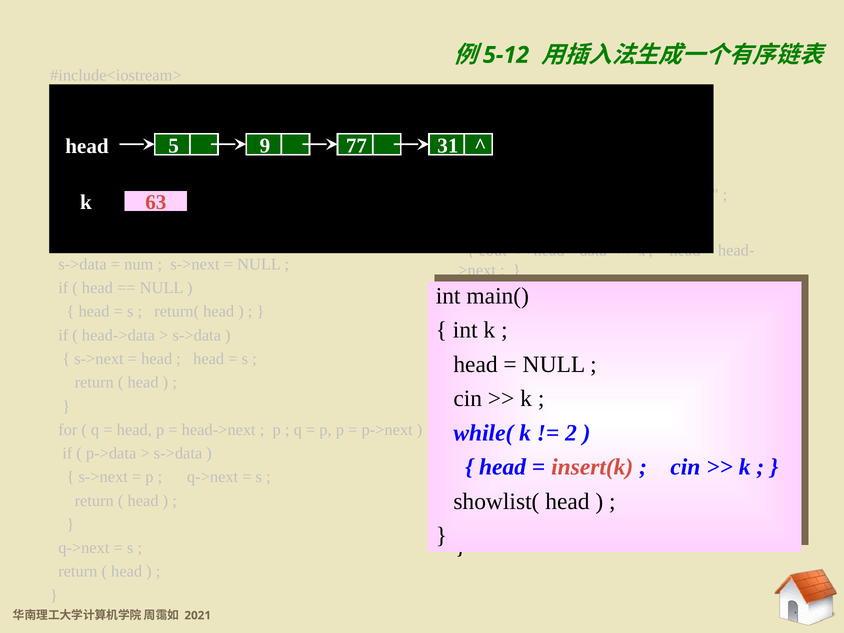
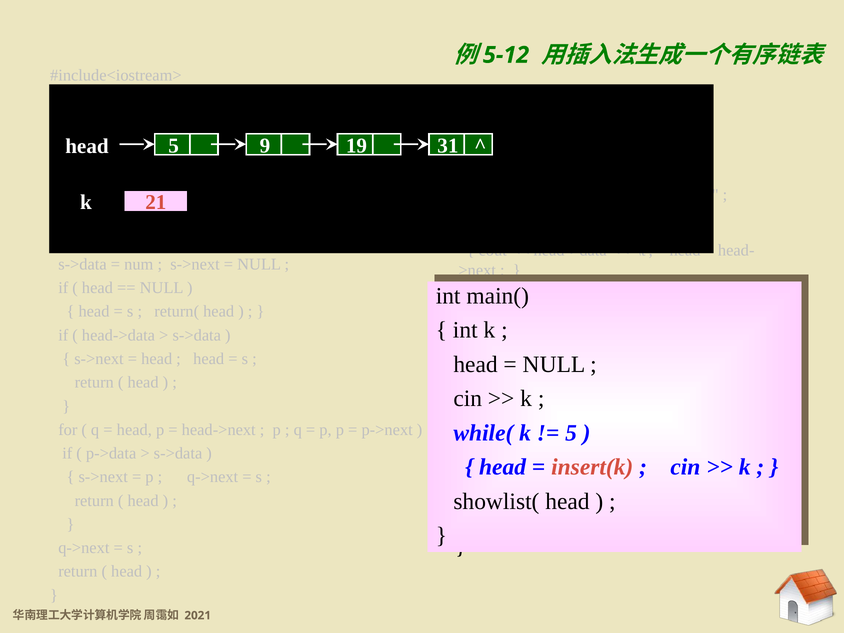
77: 77 -> 19 (356, 146)
63: 63 -> 21 (156, 203)
2: 2 -> 5 (571, 433)
